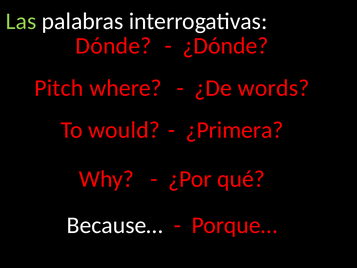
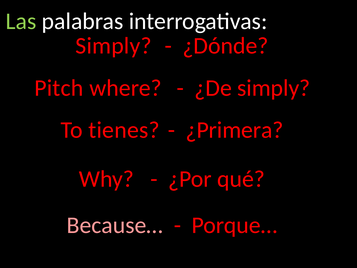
Dónde: Dónde -> Simply (113, 46)
¿De words: words -> simply (274, 88)
would: would -> tienes (124, 130)
Because… colour: white -> pink (115, 225)
